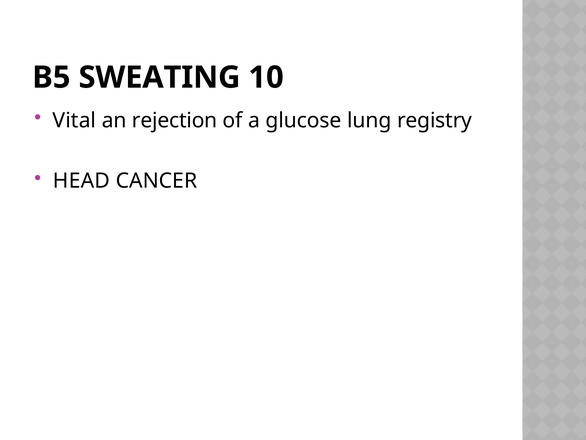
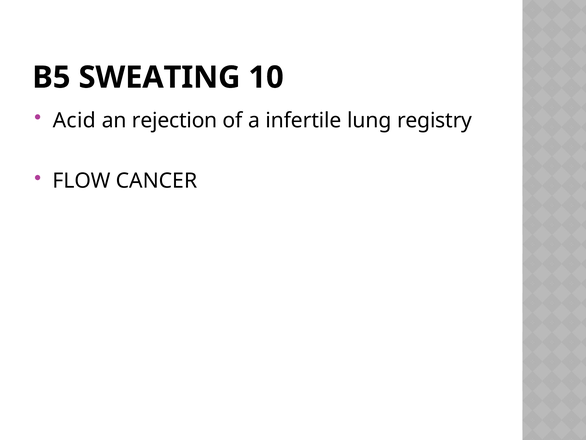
Vital: Vital -> Acid (74, 120)
glucose: glucose -> infertile (303, 120)
HEAD: HEAD -> FLOW (82, 181)
